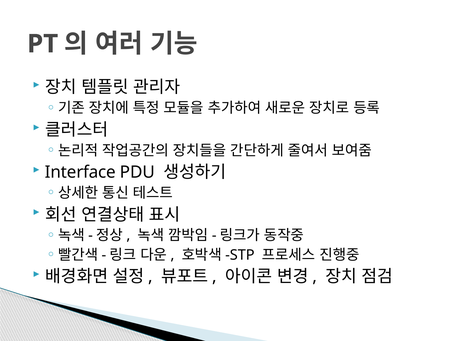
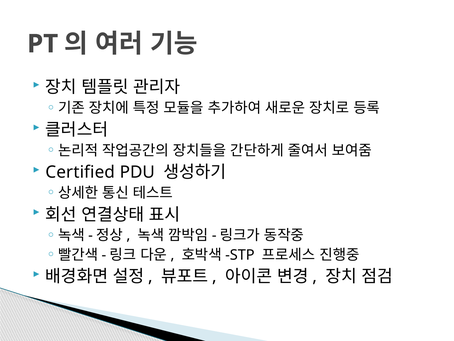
Interface: Interface -> Certified (80, 172)
